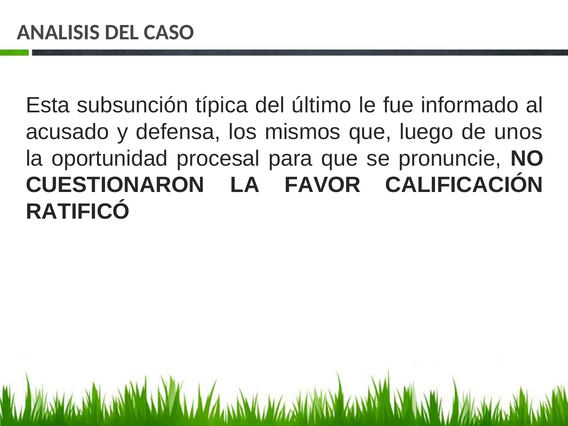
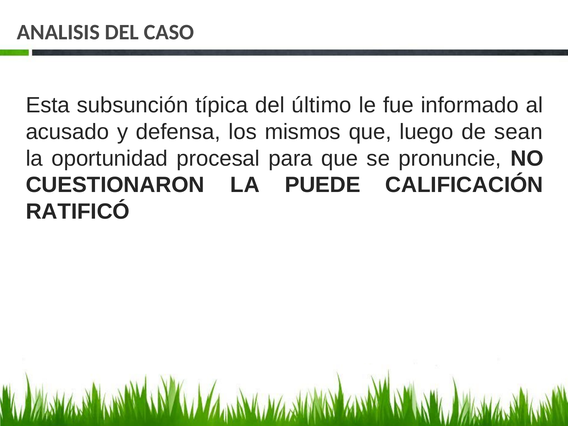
unos: unos -> sean (518, 132)
FAVOR: FAVOR -> PUEDE (323, 185)
